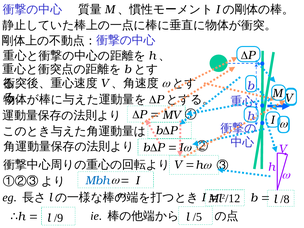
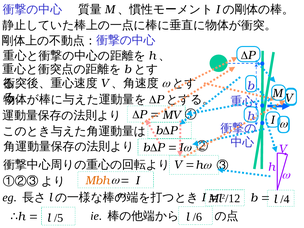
Mbh colour: blue -> orange (98, 180)
/8: /8 -> /4 (285, 199)
/9: /9 -> /5 (59, 218)
/5: /5 -> /6 (197, 217)
